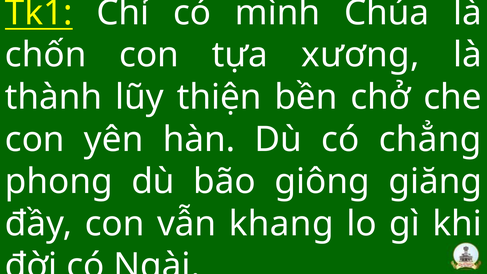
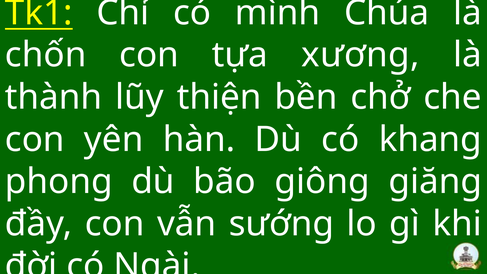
chẳng: chẳng -> khang (430, 139)
khang: khang -> sướng (281, 224)
